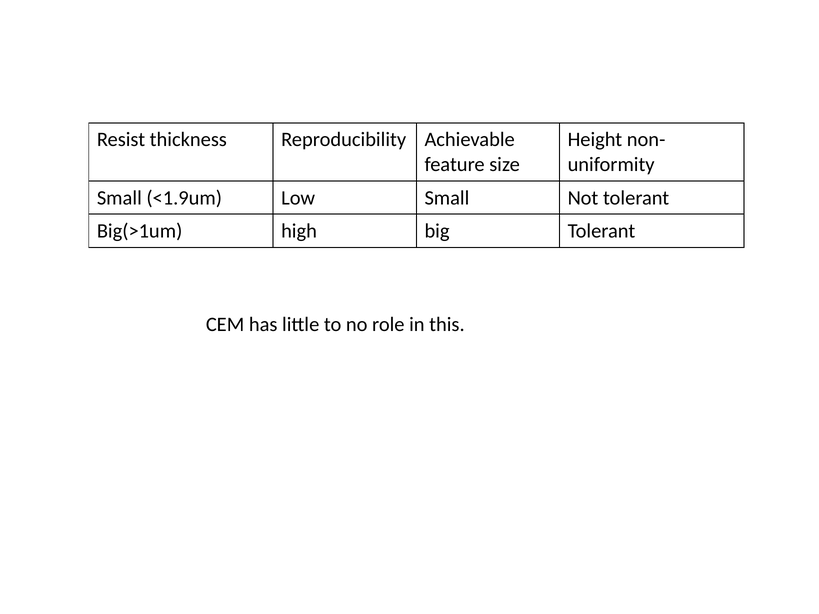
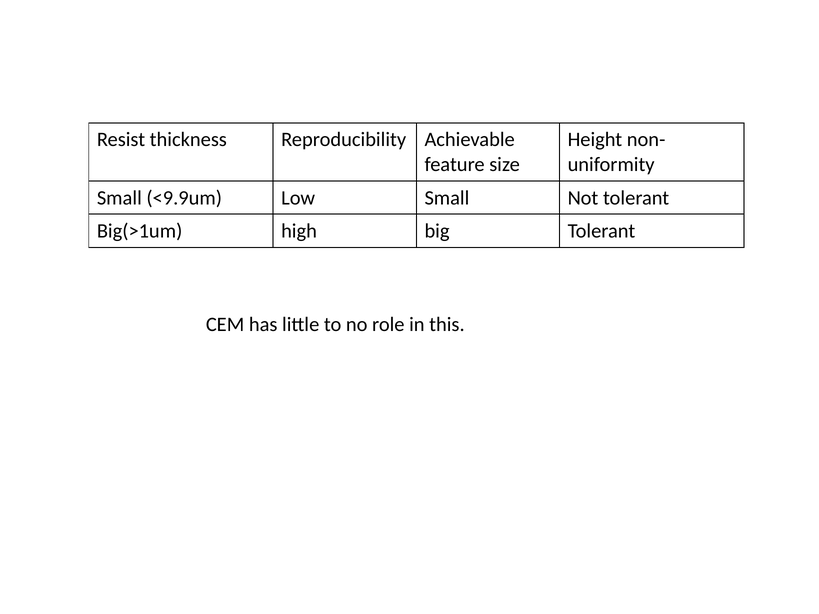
<1.9um: <1.9um -> <9.9um (184, 198)
